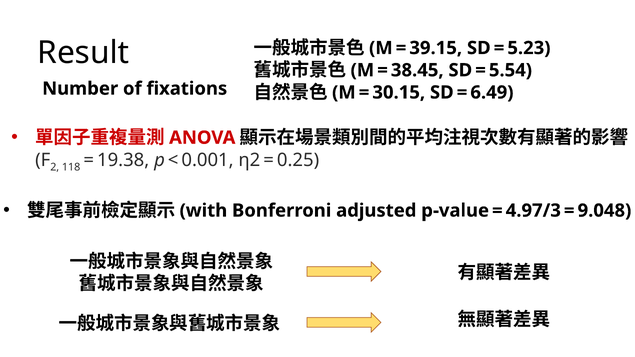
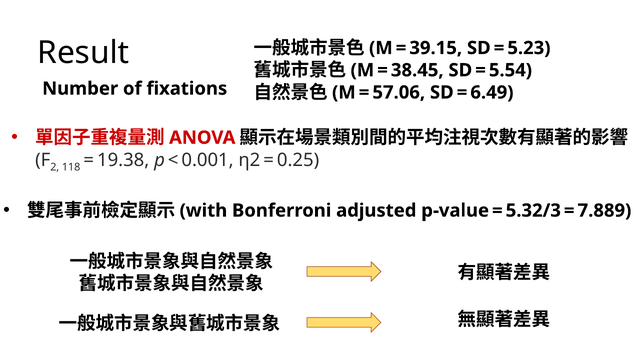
30.15: 30.15 -> 57.06 (399, 92)
4.97/3: 4.97/3 -> 5.32/3 (533, 211)
9.048: 9.048 -> 7.889 (604, 211)
